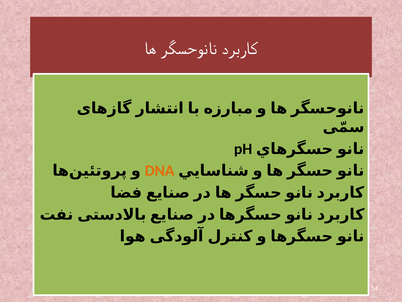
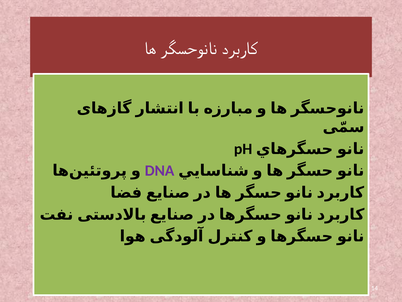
DNA colour: orange -> purple (160, 170)
